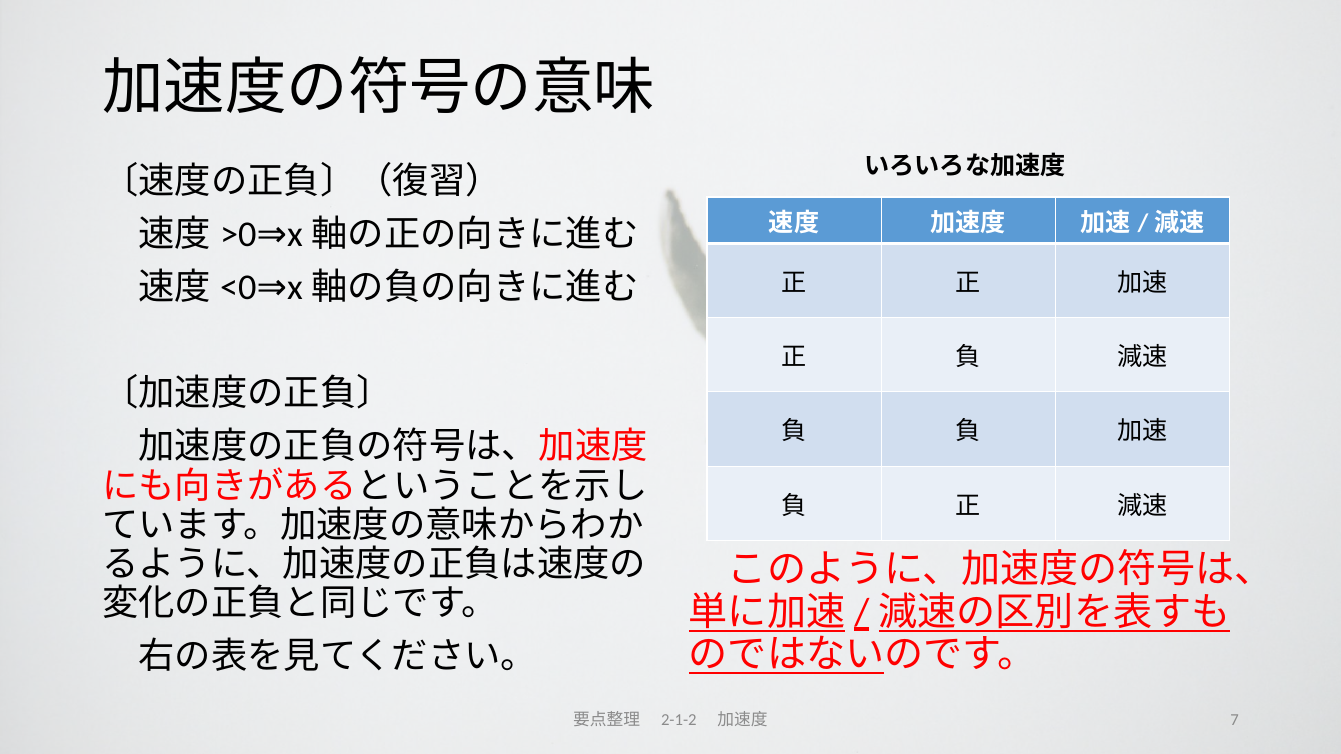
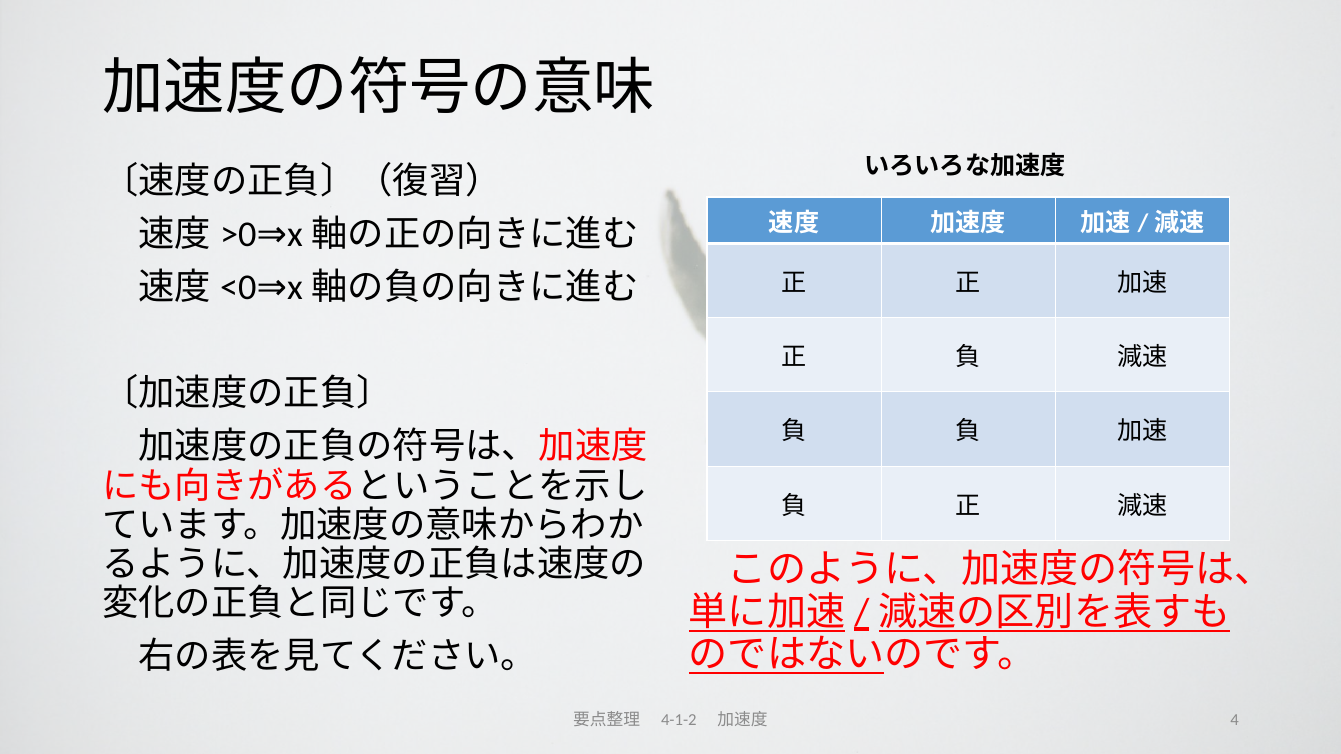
2-1-2: 2-1-2 -> 4-1-2 (679, 720)
7: 7 -> 4 (1235, 720)
